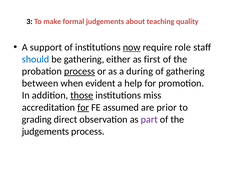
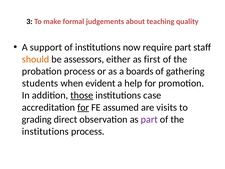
now underline: present -> none (132, 47)
require role: role -> part (183, 47)
should colour: blue -> orange (36, 59)
be gathering: gathering -> assessors (84, 59)
process underline: present -> none (80, 71)
during: during -> boards (140, 71)
between: between -> students (40, 83)
miss: miss -> case (152, 95)
prior: prior -> visits (167, 107)
judgements: judgements -> institutions (45, 131)
